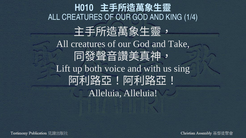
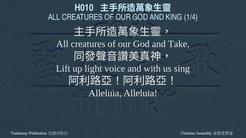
both: both -> light (93, 69)
